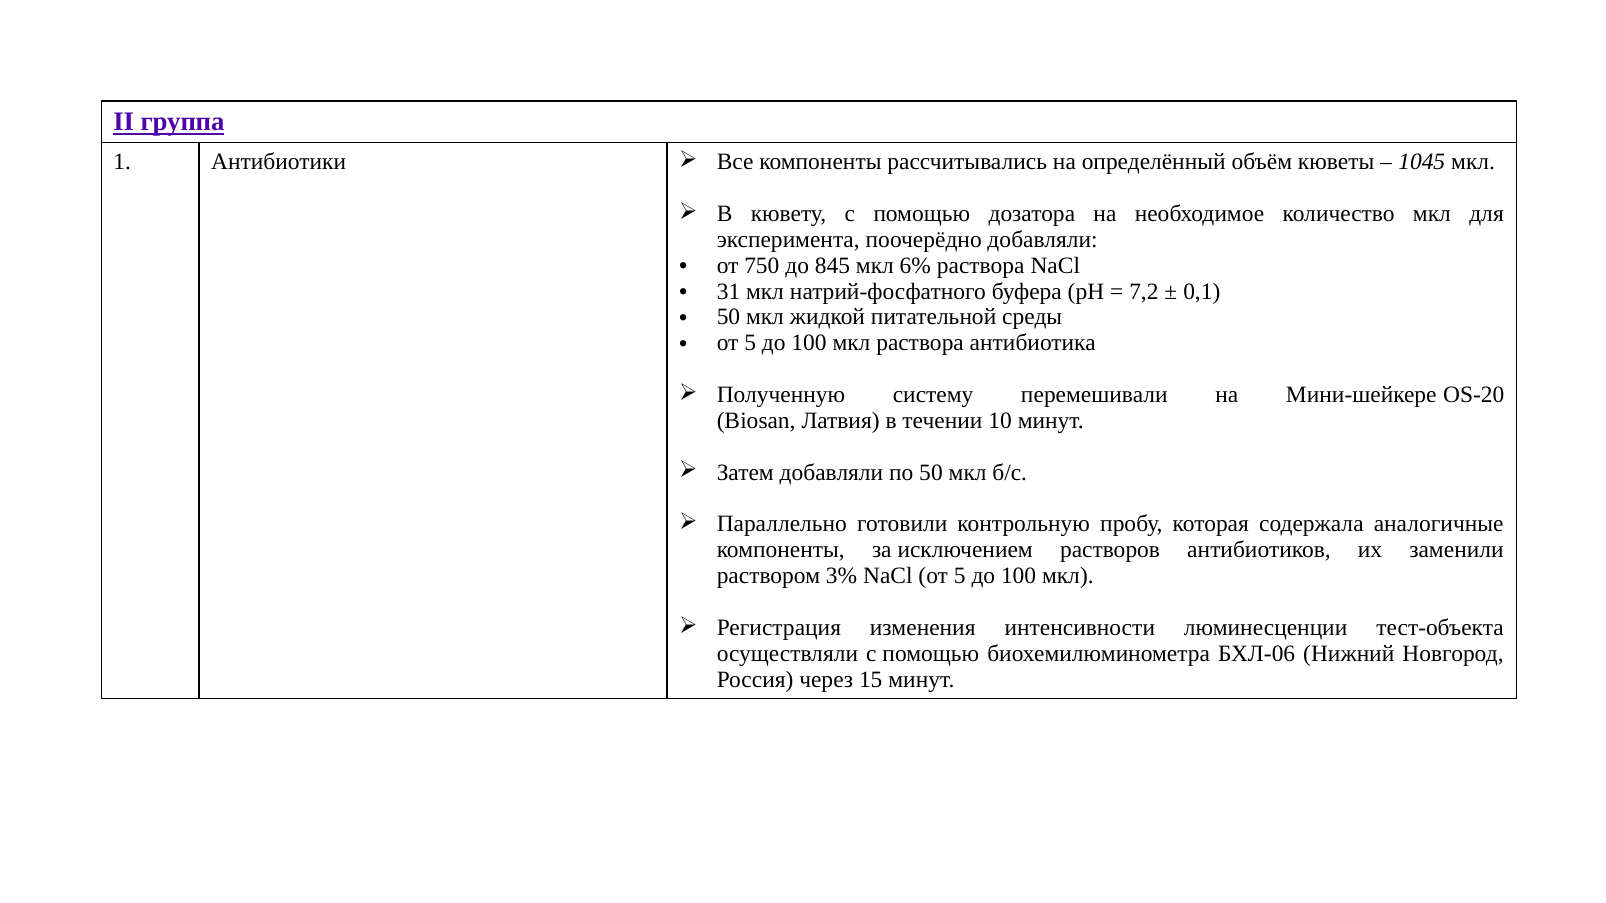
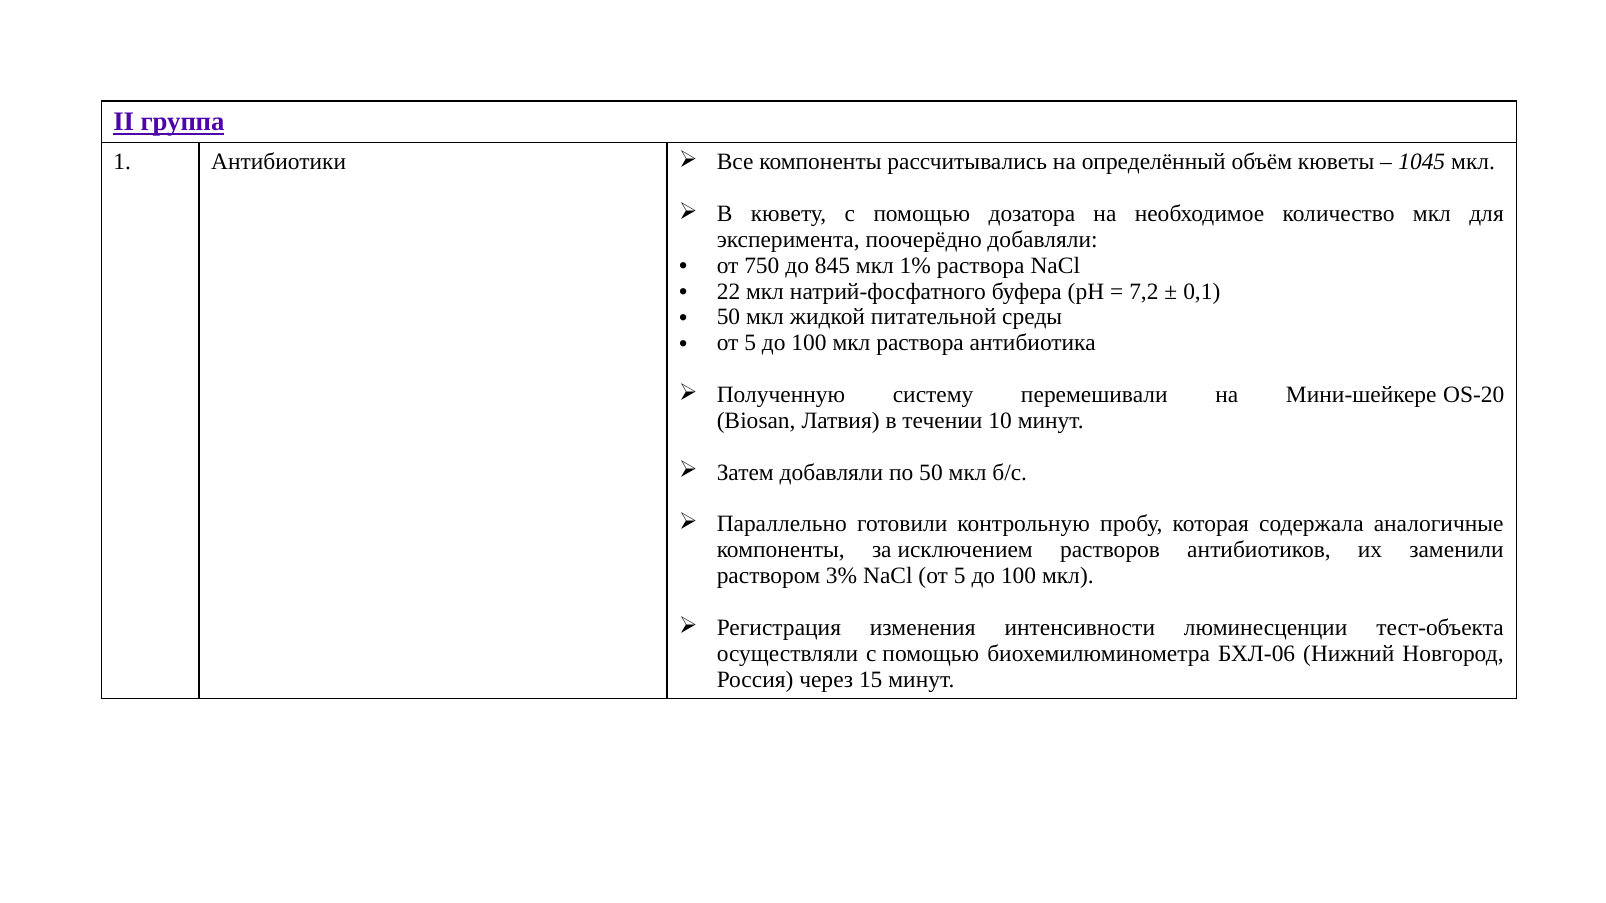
6%: 6% -> 1% (915, 266)
31: 31 -> 22 (729, 291)
